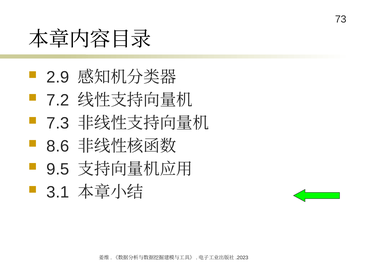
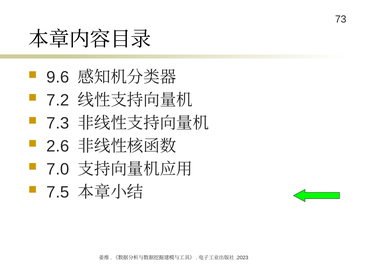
2.9: 2.9 -> 9.6 (58, 77)
8.6: 8.6 -> 2.6 (58, 146)
9.5: 9.5 -> 7.0 (58, 169)
3.1: 3.1 -> 7.5 (58, 192)
